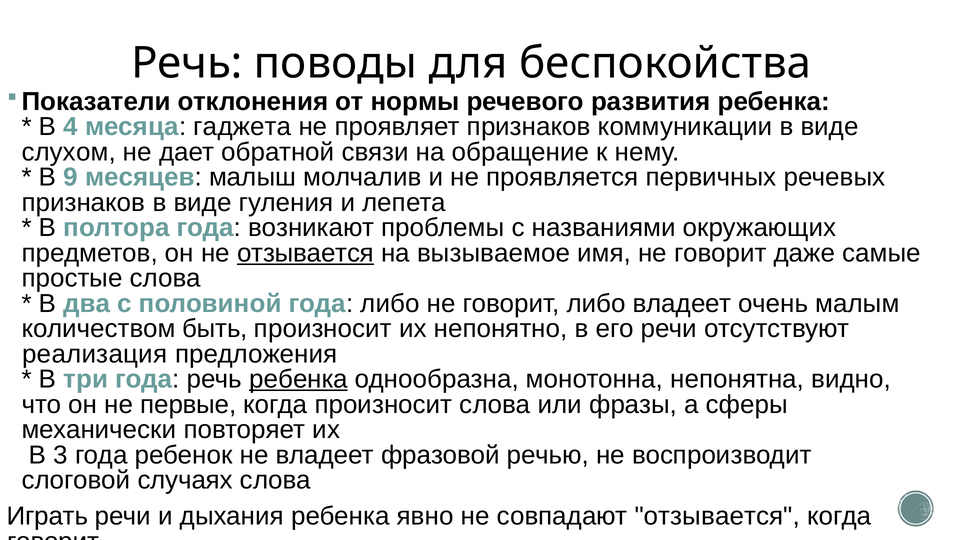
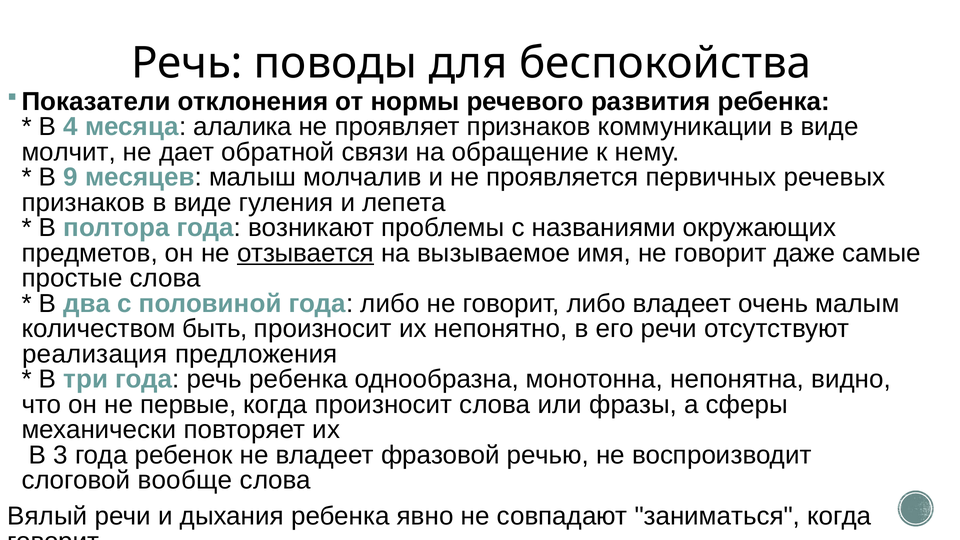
гаджета: гаджета -> алалика (242, 127)
слухом: слухом -> молчит (69, 152)
ребенка underline: present -> none (298, 379)
случаях: случаях -> вообще (185, 480)
Играть: Играть -> Вялый (47, 516)
совпадают отзывается: отзывается -> заниматься (717, 516)
